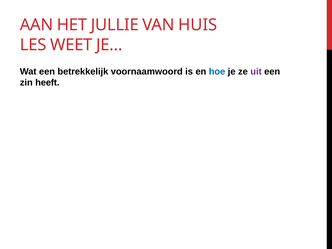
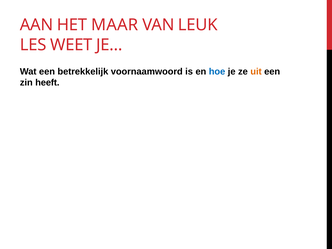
JULLIE: JULLIE -> MAAR (115, 25)
HUIS: HUIS -> LEUK (198, 25)
uit colour: purple -> orange (256, 71)
